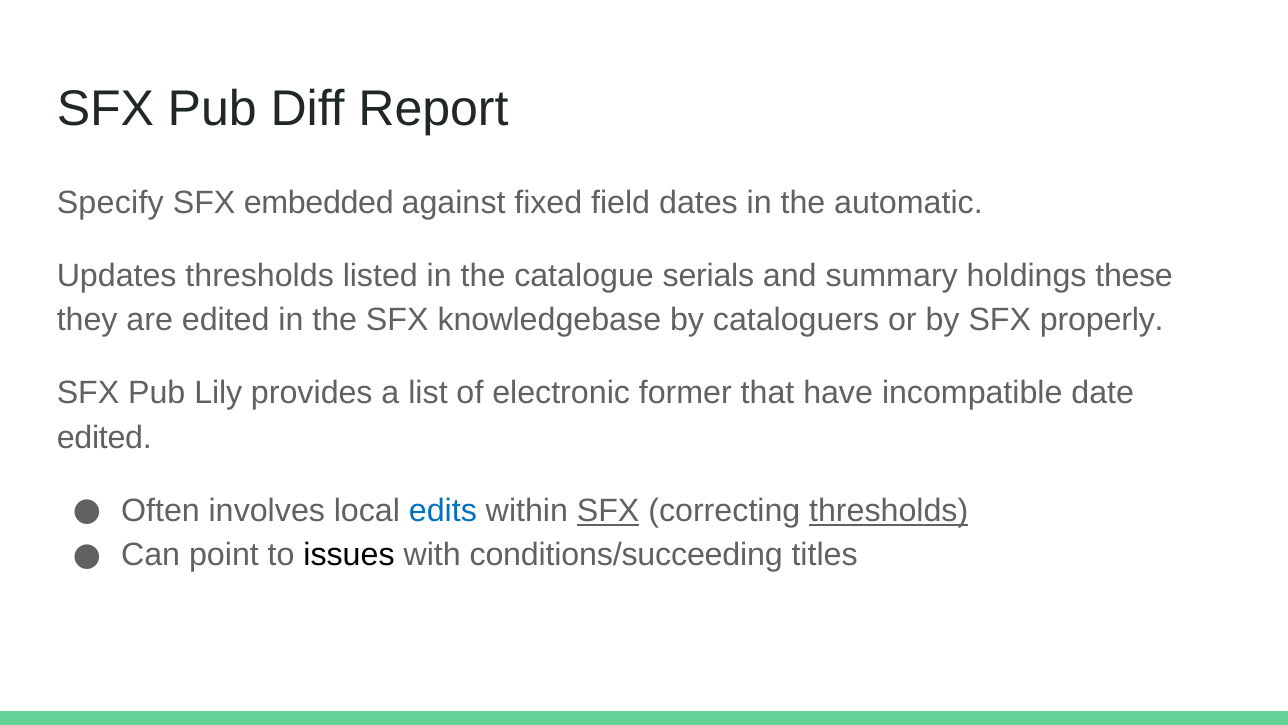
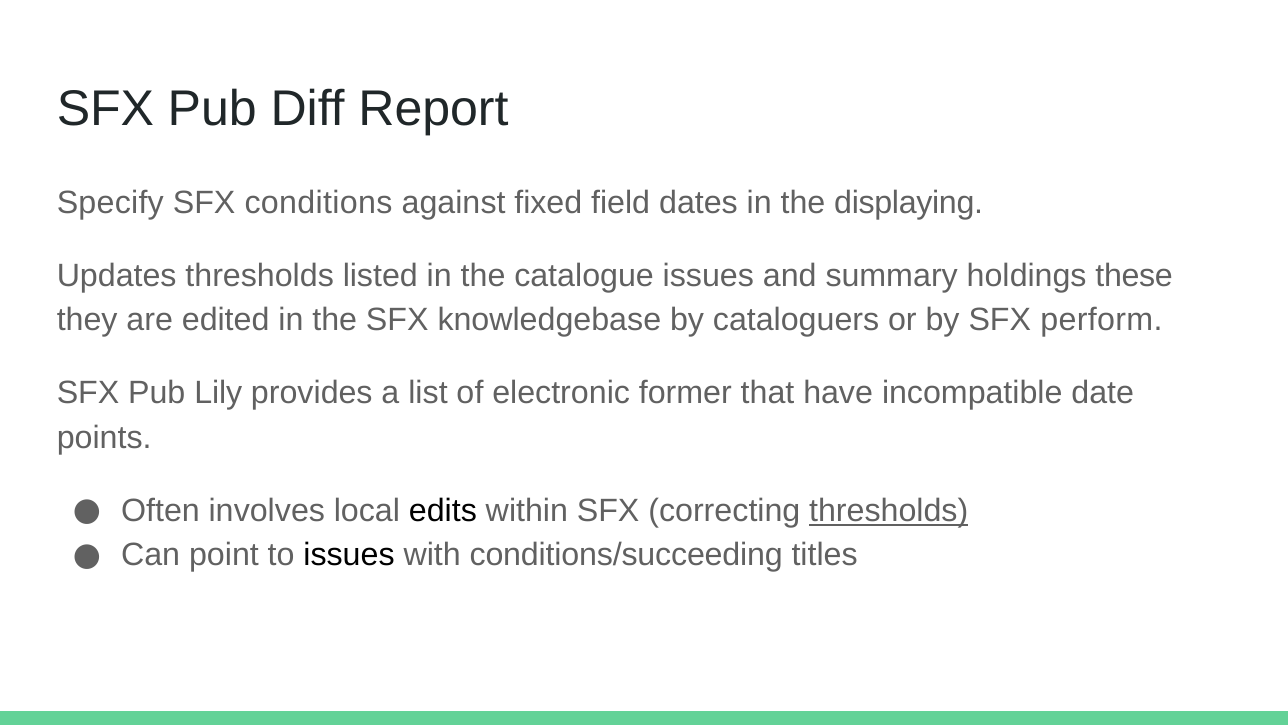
embedded: embedded -> conditions (318, 203)
automatic: automatic -> displaying (909, 203)
catalogue serials: serials -> issues (708, 276)
properly: properly -> perform (1102, 320)
edited: edited -> points (104, 437)
edits colour: blue -> black (443, 510)
SFX underline: present -> none (608, 510)
